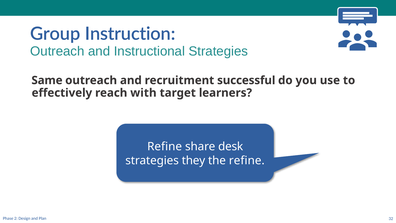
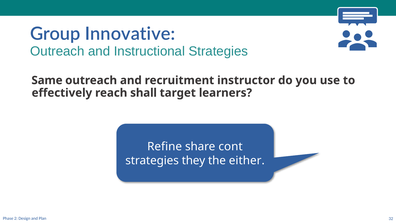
Instruction: Instruction -> Innovative (130, 34)
successful: successful -> instructor (246, 80)
with: with -> shall (144, 93)
desk: desk -> cont (231, 146)
the refine: refine -> either (247, 160)
